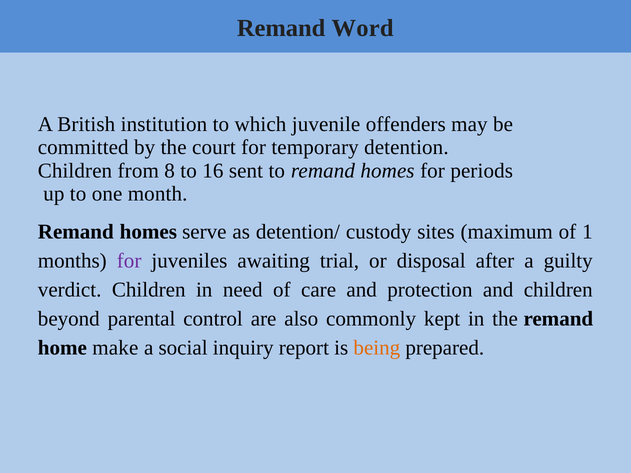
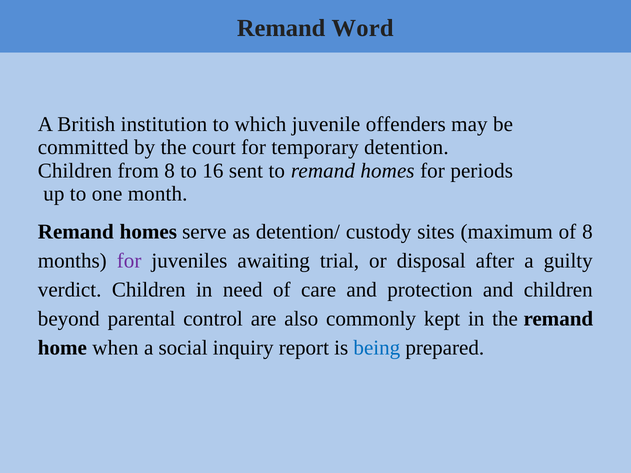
of 1: 1 -> 8 (587, 232)
make: make -> when (115, 348)
being colour: orange -> blue (377, 348)
